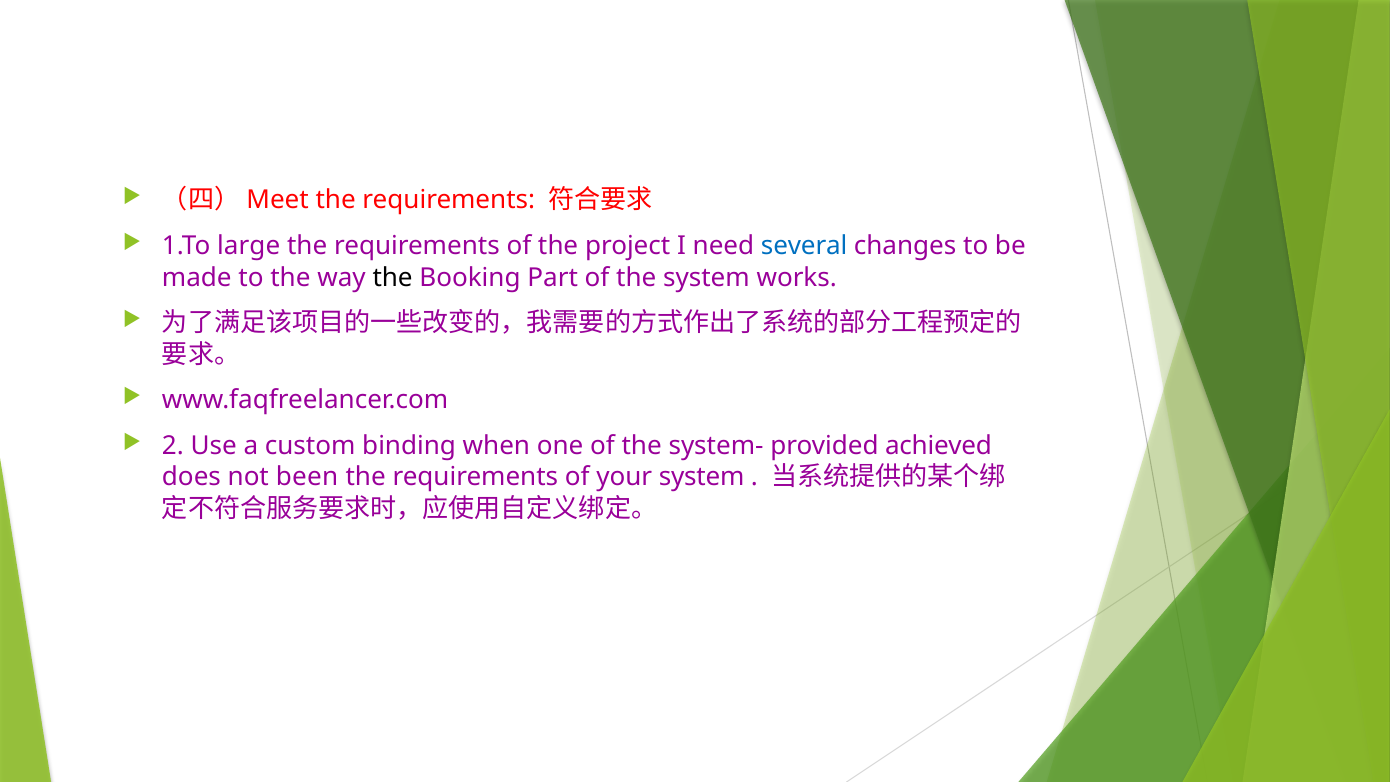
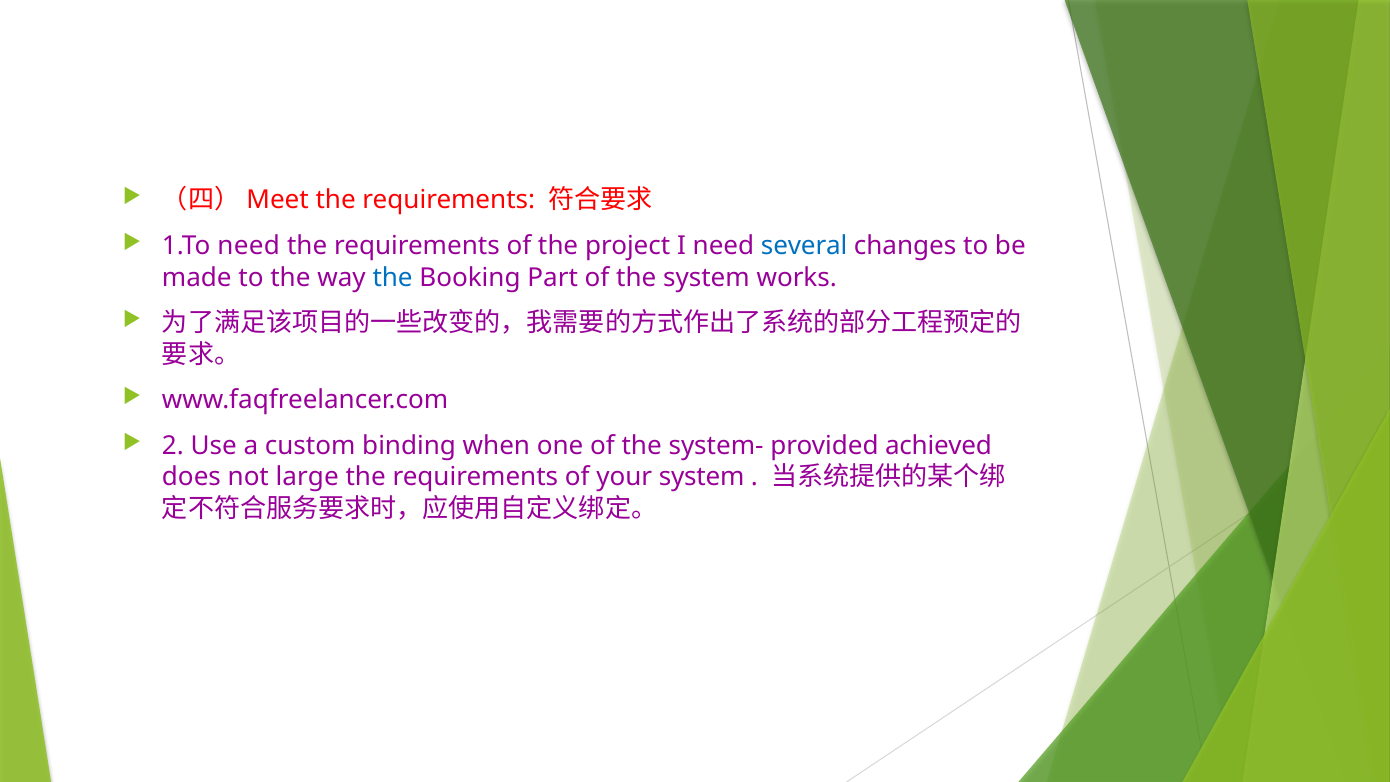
1.To large: large -> need (249, 246)
the colour: black -> blue (393, 277)
been: been -> large (307, 477)
